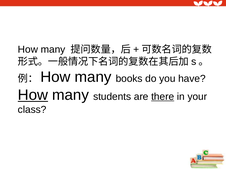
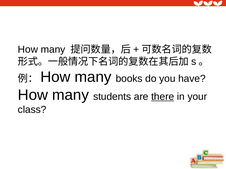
How underline: present -> none (33, 95)
